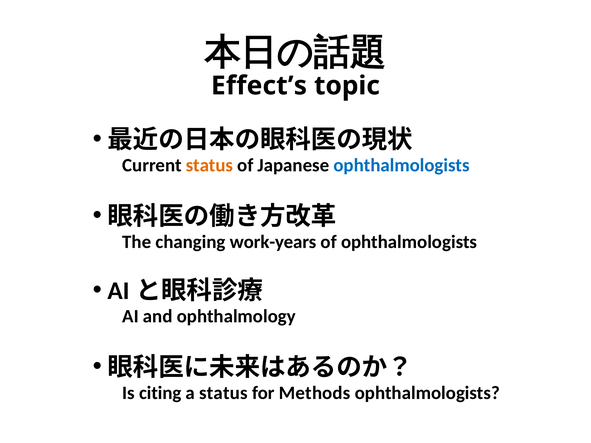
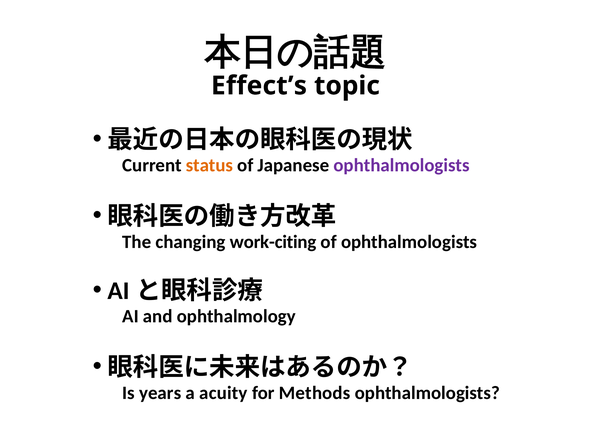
ophthalmologists colour: blue -> purple (402, 165)
work-years: work-years -> work-citing (273, 242)
citing: citing -> years (160, 393)
a status: status -> acuity (223, 393)
